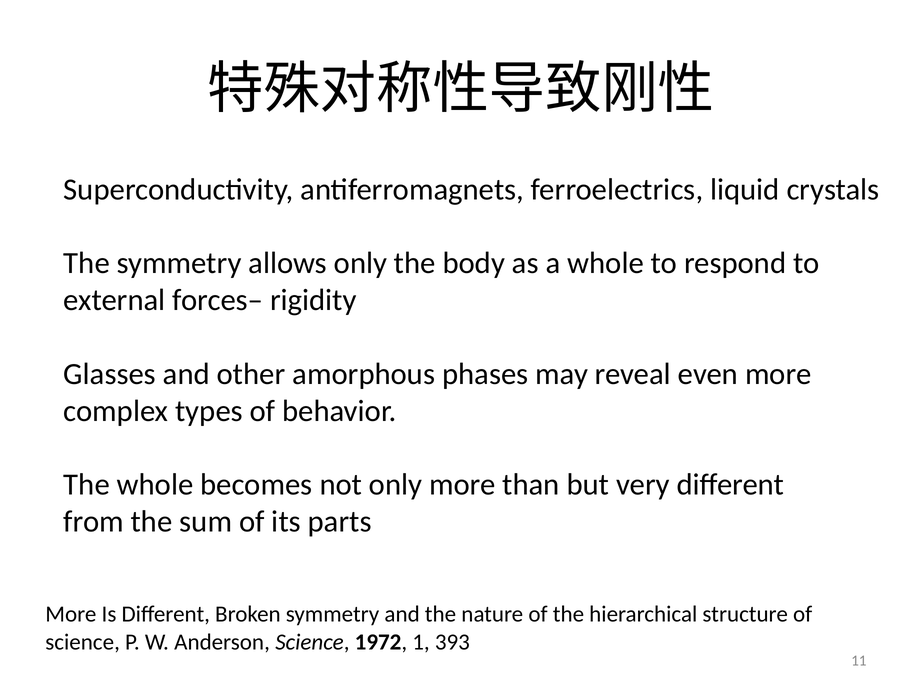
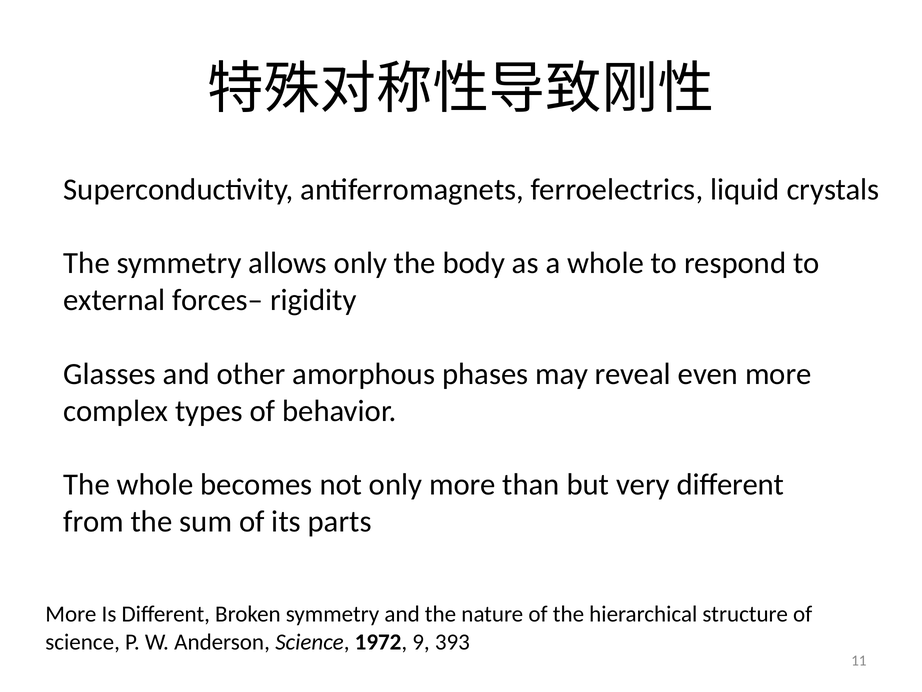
1: 1 -> 9 (421, 641)
